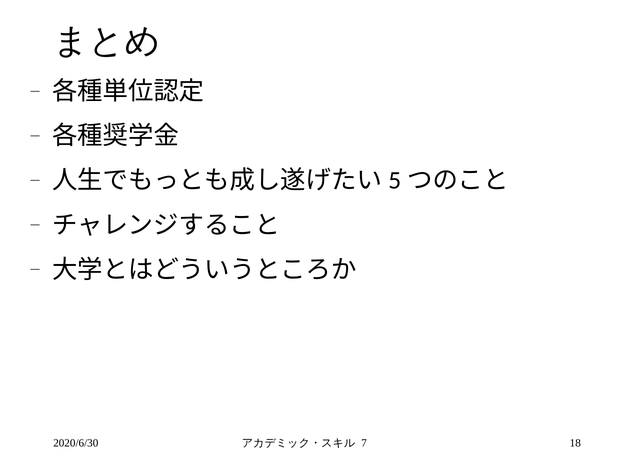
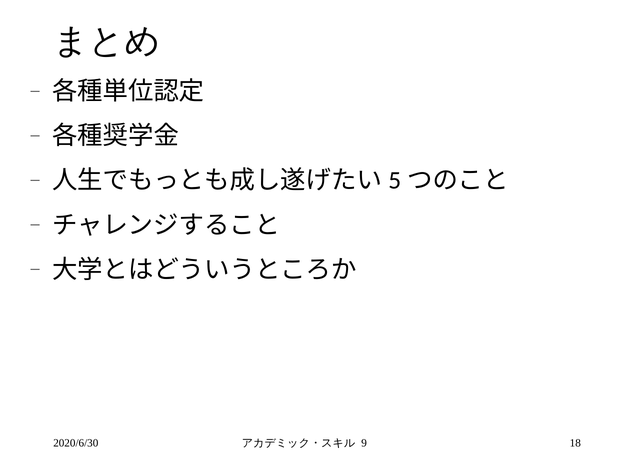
7: 7 -> 9 (364, 443)
